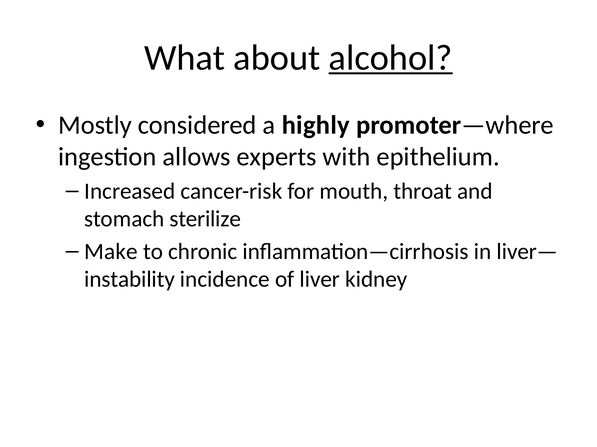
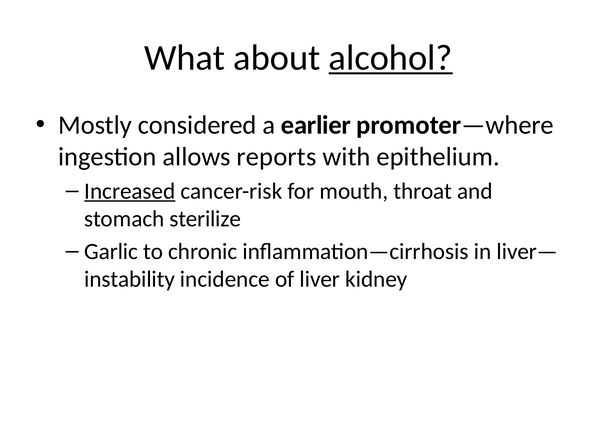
highly: highly -> earlier (316, 125)
experts: experts -> reports (276, 157)
Increased underline: none -> present (130, 191)
Make: Make -> Garlic (111, 252)
